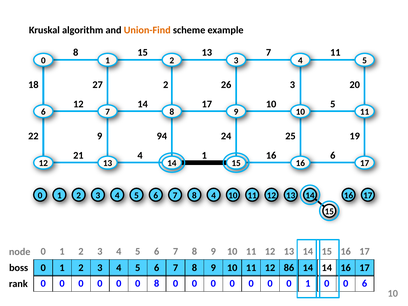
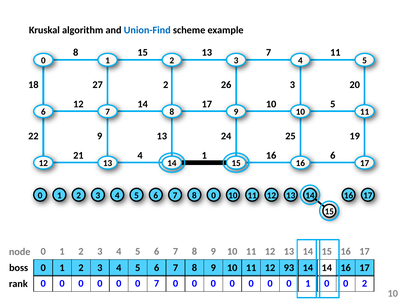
Union-Find colour: orange -> blue (147, 30)
22 94: 94 -> 13 (162, 136)
7 8 4: 4 -> 0 (214, 195)
86: 86 -> 93 (289, 268)
0 8: 8 -> 7 (157, 283)
0 6: 6 -> 2 (365, 283)
